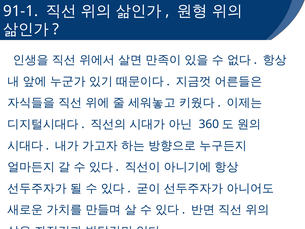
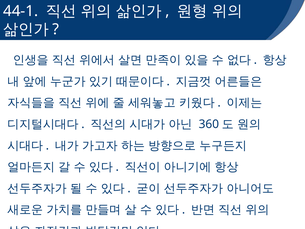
91-1: 91-1 -> 44-1 (21, 11)
